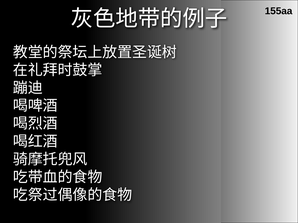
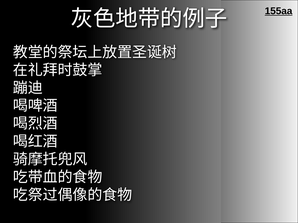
155aa underline: none -> present (279, 11)
